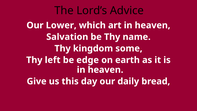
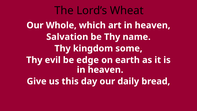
Advice: Advice -> Wheat (127, 11)
Lower: Lower -> Whole (61, 25)
left: left -> evil (53, 60)
